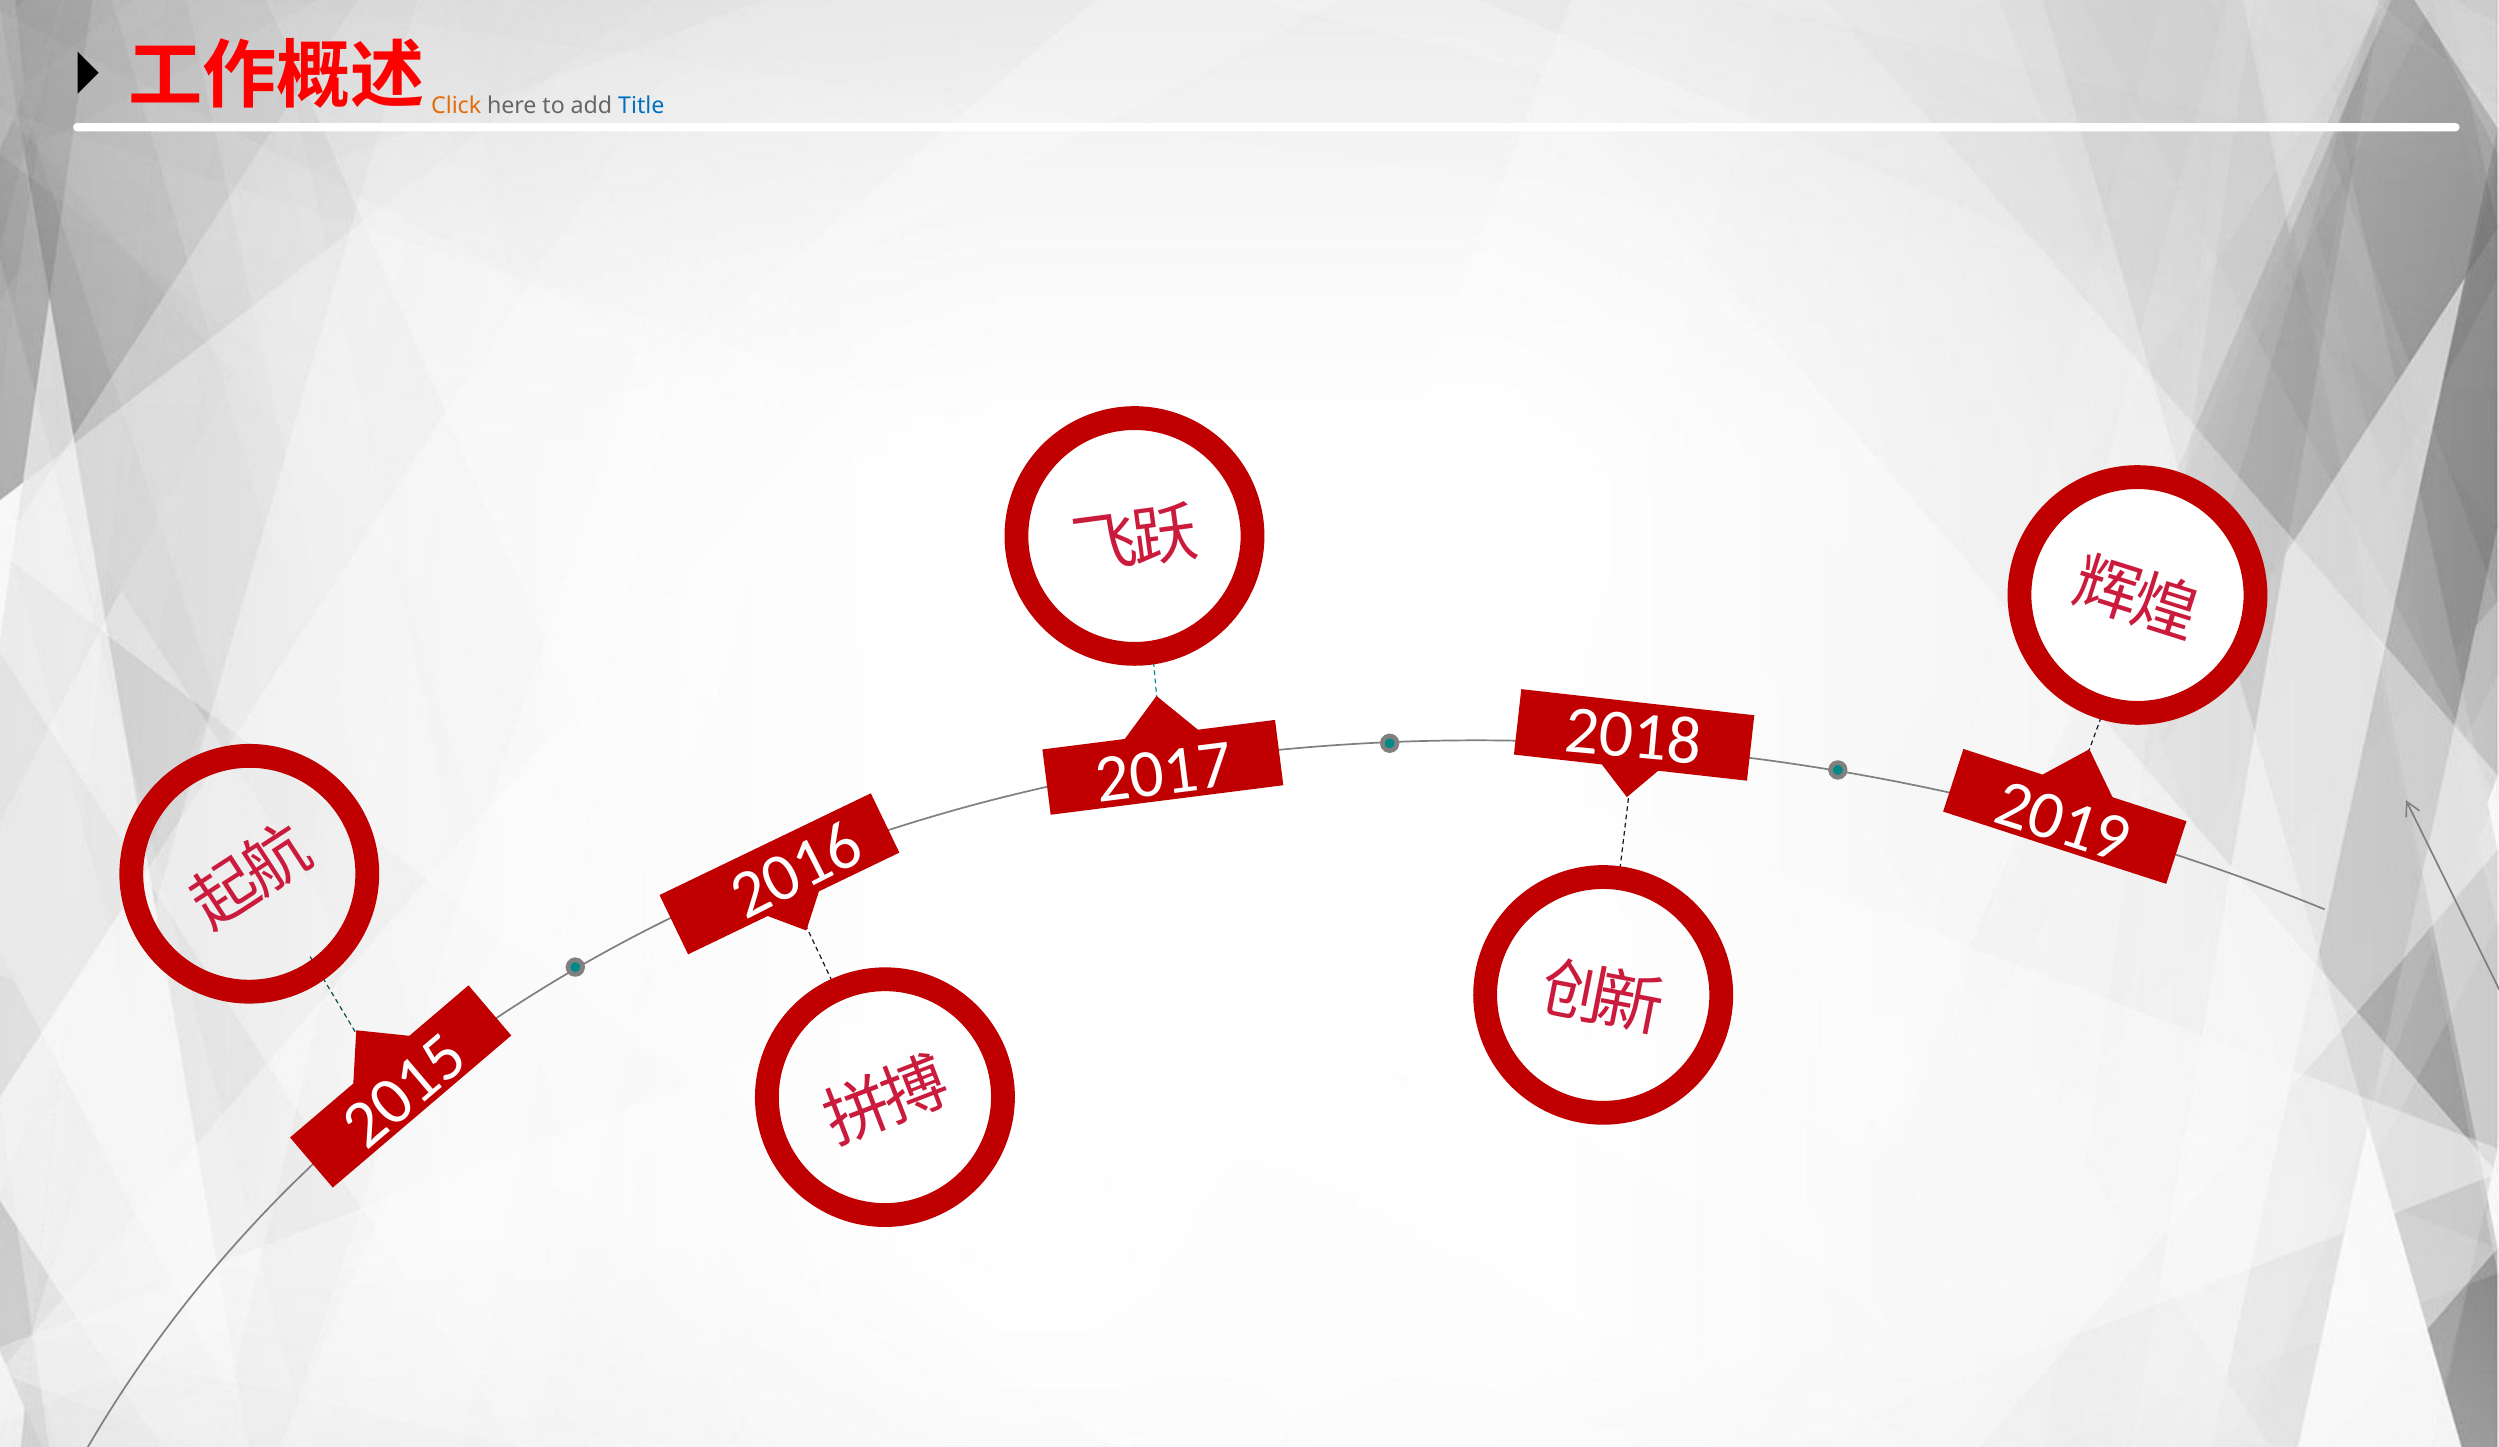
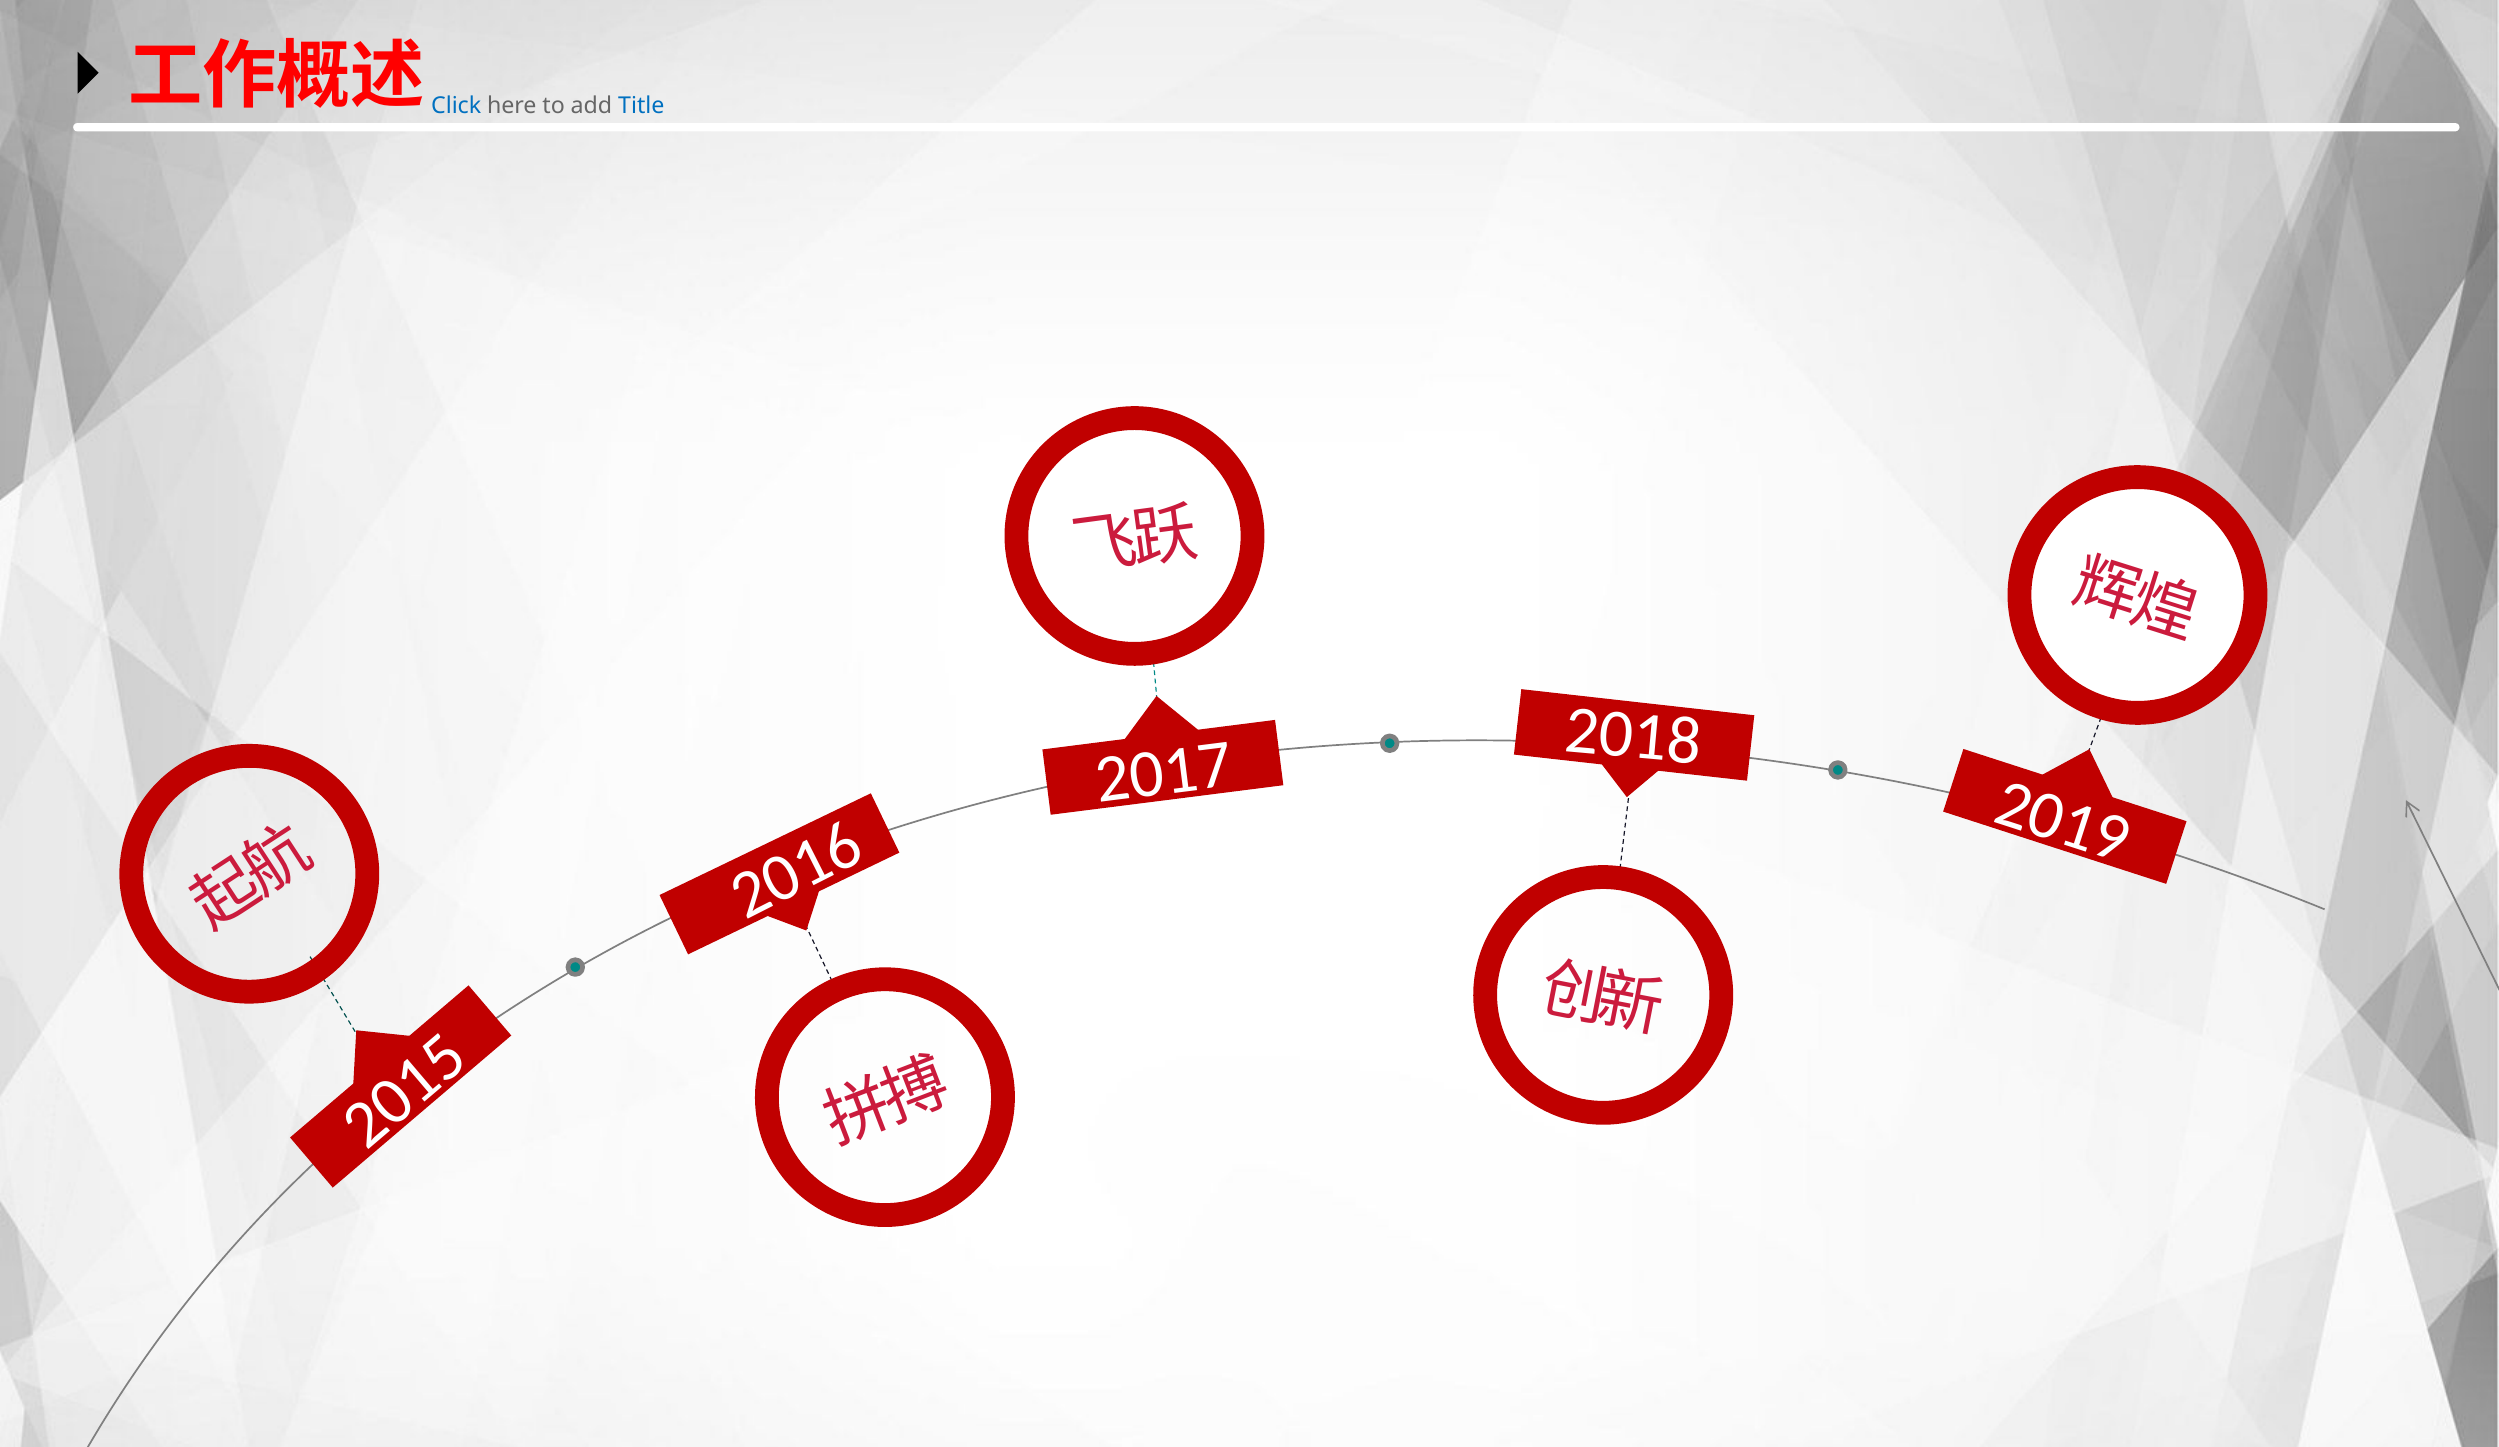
Click colour: orange -> blue (456, 106)
